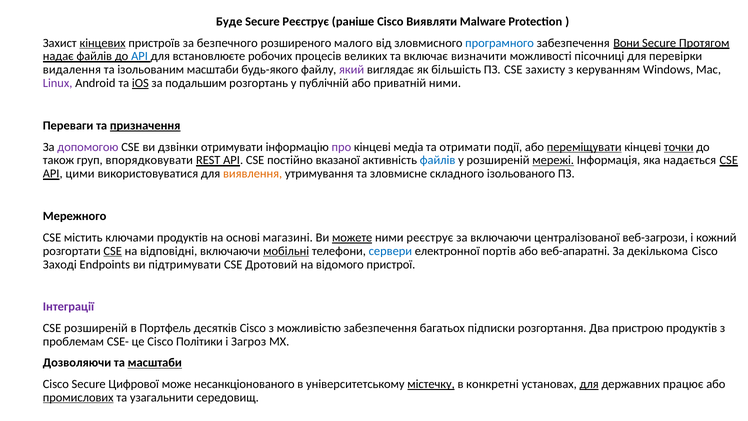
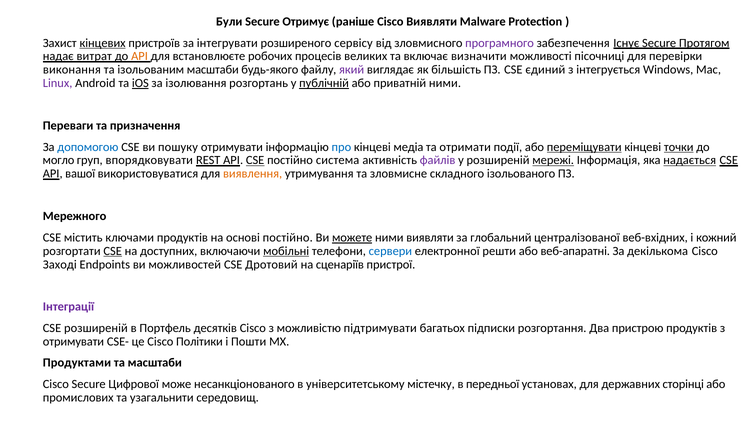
Буде: Буде -> Були (229, 22)
Secure Реєструє: Реєструє -> Отримує (306, 22)
безпечного: безпечного -> інтегрувати (227, 43)
малого: малого -> сервісу (353, 43)
програмного colour: blue -> purple (500, 43)
Вони: Вони -> Існує (626, 43)
надає файлів: файлів -> витрат (94, 56)
API colour: blue -> orange (140, 56)
видалення: видалення -> виконання (72, 70)
захисту: захисту -> єдиний (545, 70)
керуванням: керуванням -> інтегрується (608, 70)
подальшим: подальшим -> ізолювання (196, 83)
публічній underline: none -> present (324, 83)
призначення underline: present -> none (145, 126)
допомогою colour: purple -> blue (88, 147)
дзвінки: дзвінки -> пошуку (178, 147)
про colour: purple -> blue (341, 147)
також: також -> могло (58, 160)
CSE underline: none -> present (255, 160)
вказаної: вказаної -> система (338, 160)
файлів colour: blue -> purple (438, 160)
надається underline: none -> present (690, 160)
цими: цими -> вашої (80, 174)
основі магазині: магазині -> постійно (288, 237)
ними реєструє: реєструє -> виявляти (430, 237)
за включаючи: включаючи -> глобальний (501, 237)
веб-загрози: веб-загрози -> веб-вхідних (655, 237)
відповідні: відповідні -> доступних (169, 251)
портів: портів -> решти (499, 251)
підтримувати: підтримувати -> можливостей (185, 264)
відомого: відомого -> сценаріїв (340, 264)
можливістю забезпечення: забезпечення -> підтримувати (380, 328)
проблемам: проблемам -> отримувати (73, 341)
Загроз: Загроз -> Пошти (249, 341)
Дозволяючи: Дозволяючи -> Продуктами (77, 363)
масштаби underline: present -> none (155, 363)
містечку underline: present -> none (431, 384)
конкретні: конкретні -> передньої (493, 384)
для underline: present -> none (589, 384)
працює: працює -> сторінці (683, 384)
промислових underline: present -> none (78, 397)
